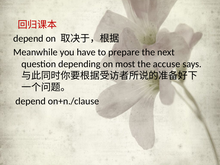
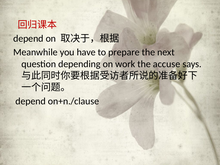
most: most -> work (125, 64)
